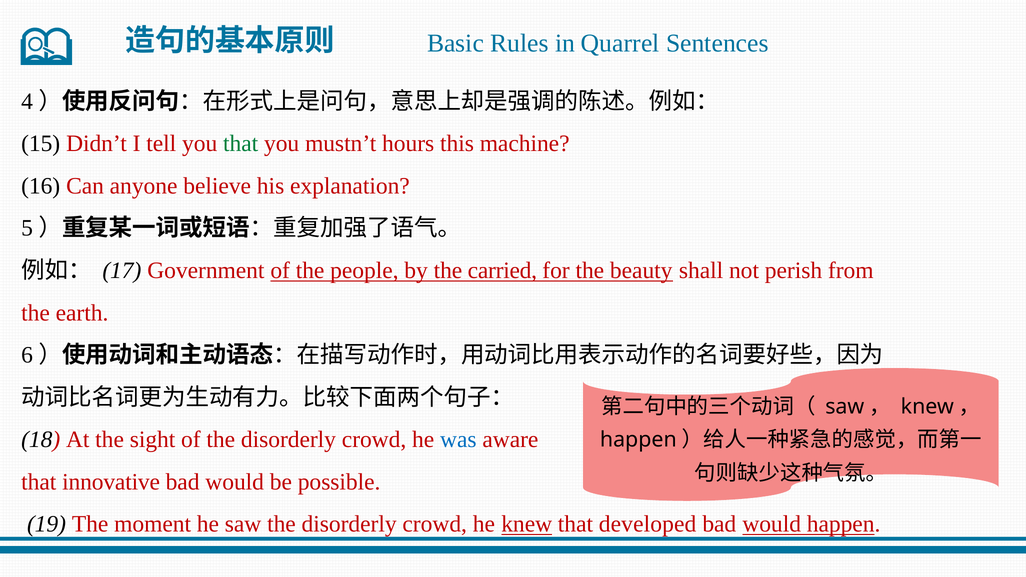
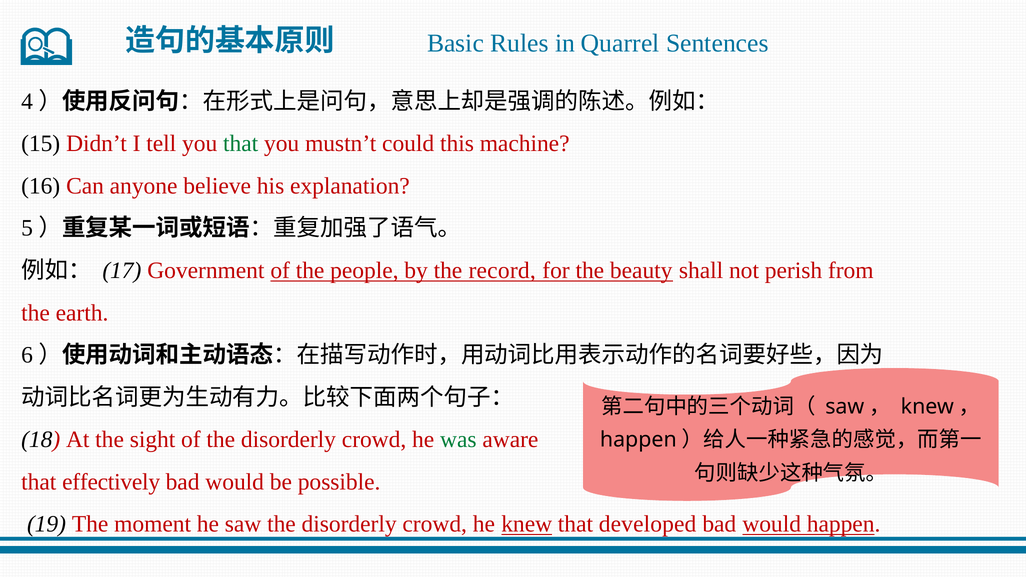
hours: hours -> could (408, 144)
carried: carried -> record (502, 271)
was colour: blue -> green (458, 440)
innovative: innovative -> effectively (111, 482)
